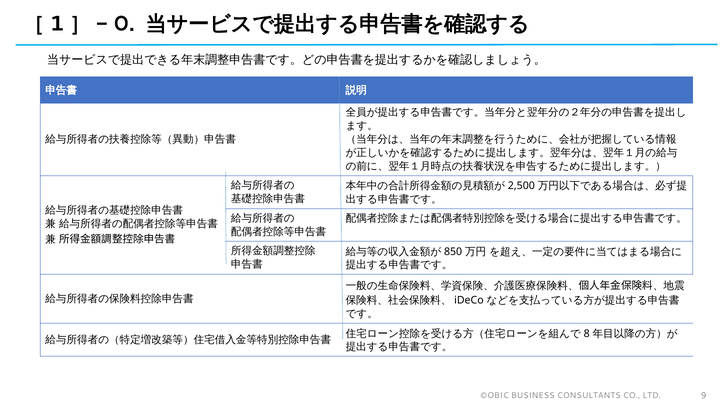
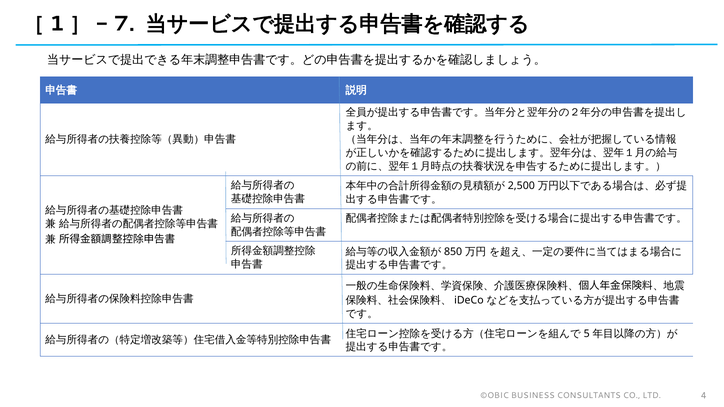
0: 0 -> 7 (124, 24)
8: 8 -> 5 (587, 334)
9: 9 -> 4 (704, 396)
